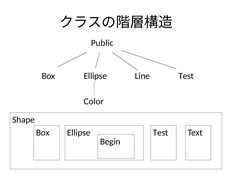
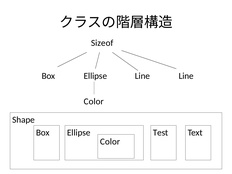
Public: Public -> Sizeof (102, 43)
Line Test: Test -> Line (186, 76)
Begin: Begin -> Color (110, 142)
